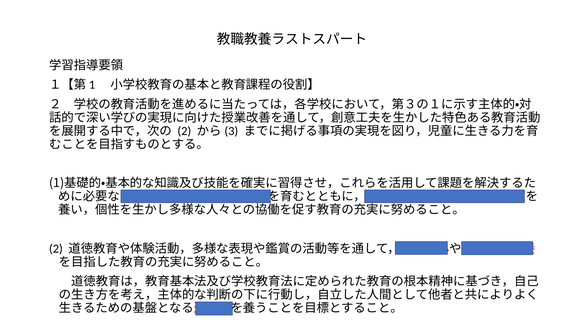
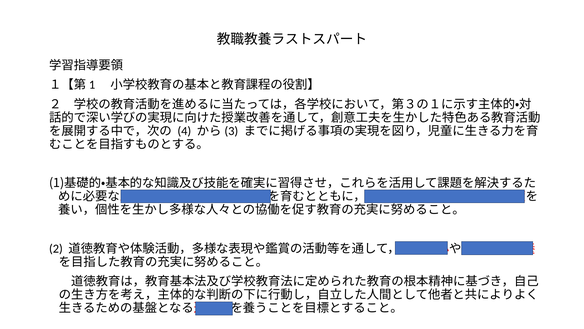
2: 2 -> 4 (184, 131)
